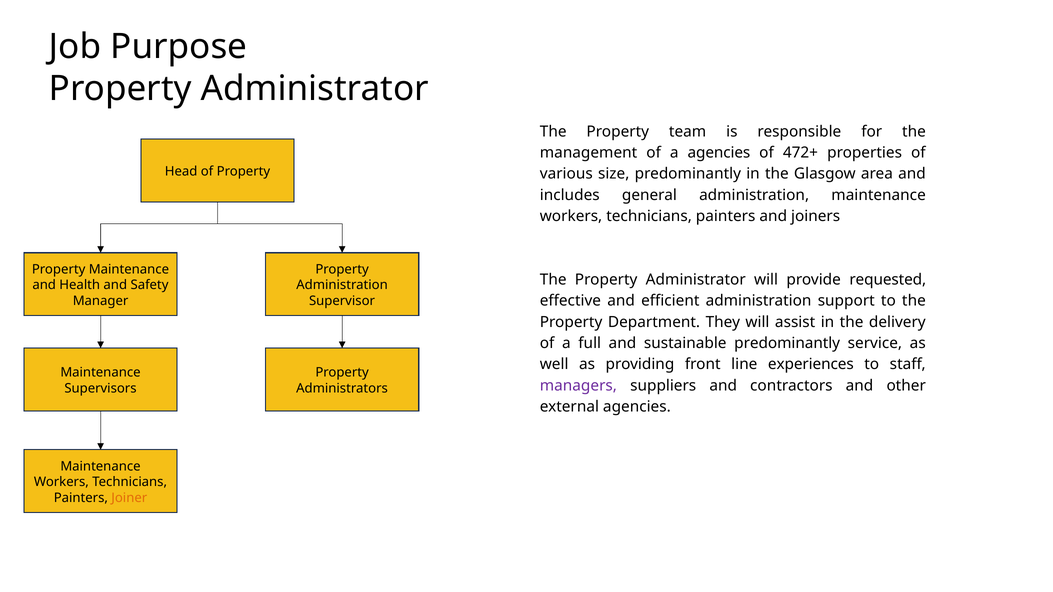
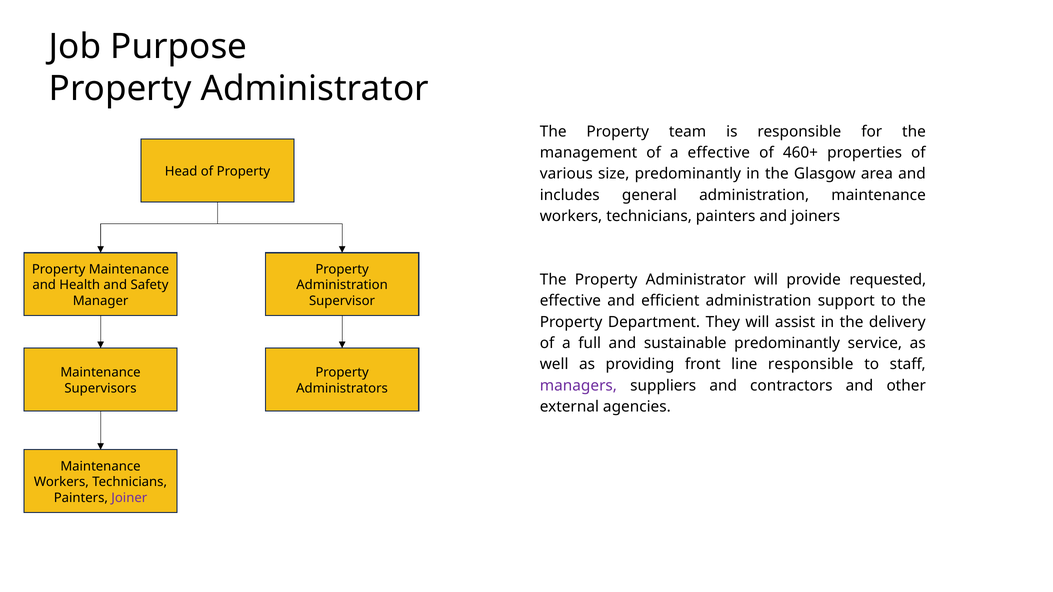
a agencies: agencies -> effective (719, 153)
472+: 472+ -> 460+ (800, 153)
line experiences: experiences -> responsible (811, 365)
Joiner colour: orange -> purple (129, 498)
